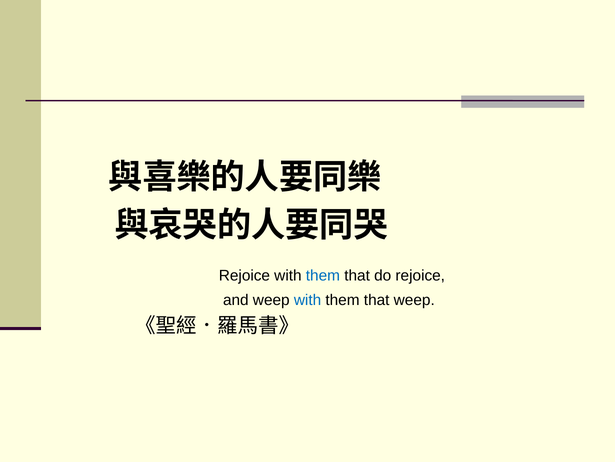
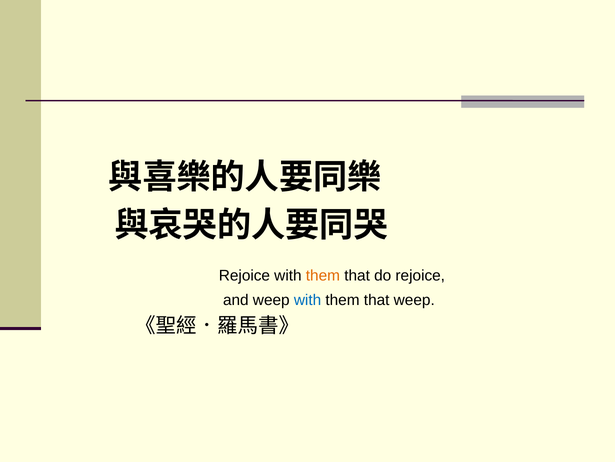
them colour: blue -> orange (323, 275)
